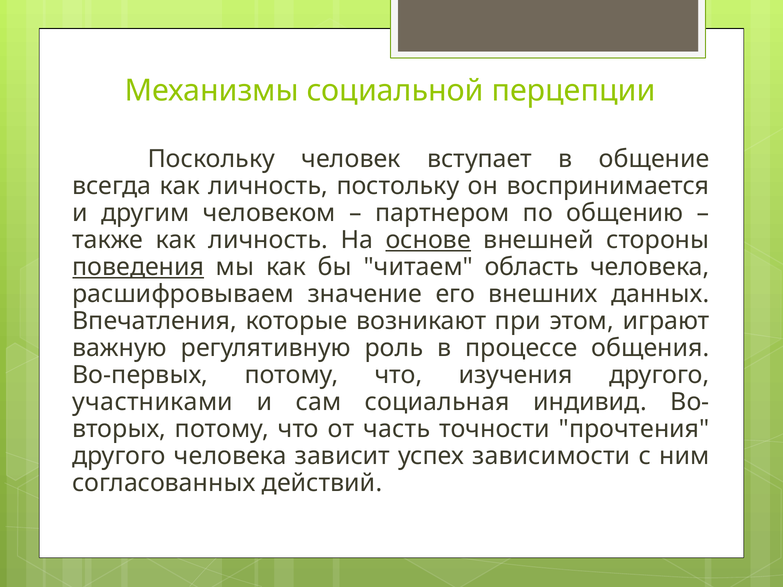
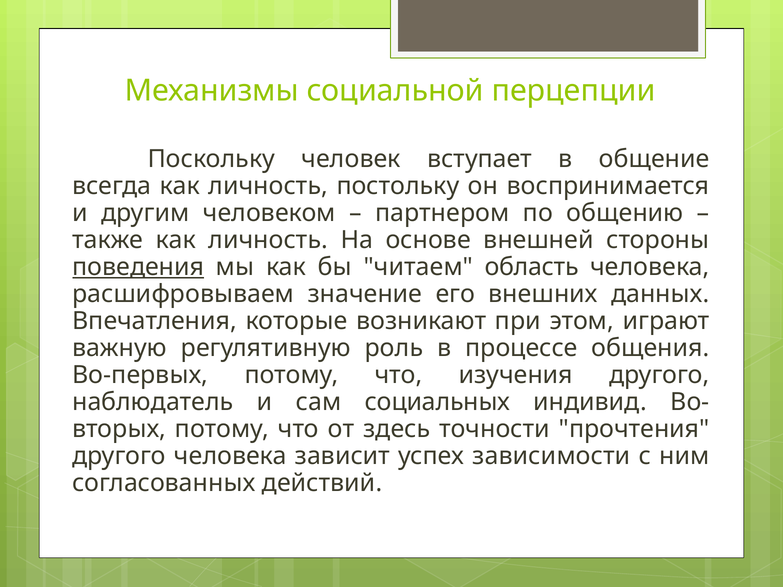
основе underline: present -> none (428, 240)
участниками: участниками -> наблюдатель (153, 402)
социальная: социальная -> социальных (437, 402)
часть: часть -> здесь (397, 429)
